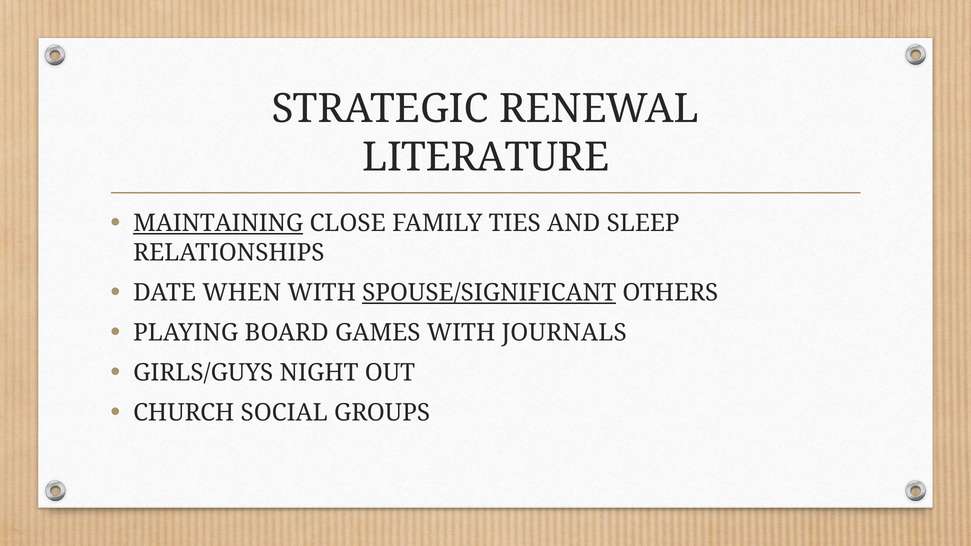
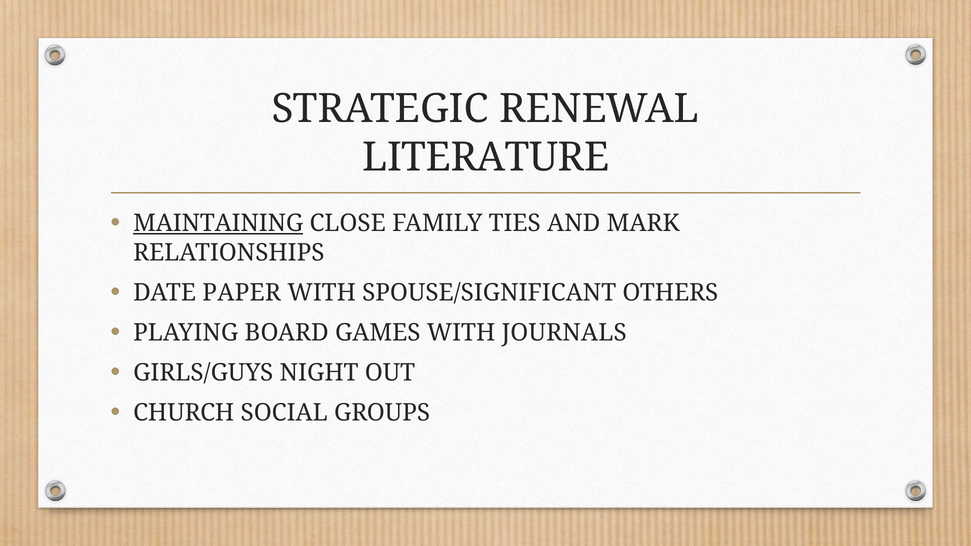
SLEEP: SLEEP -> MARK (643, 224)
WHEN: WHEN -> PAPER (242, 293)
SPOUSE/SIGNIFICANT underline: present -> none (489, 293)
